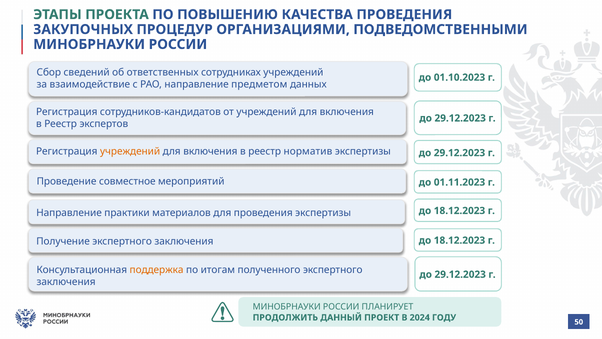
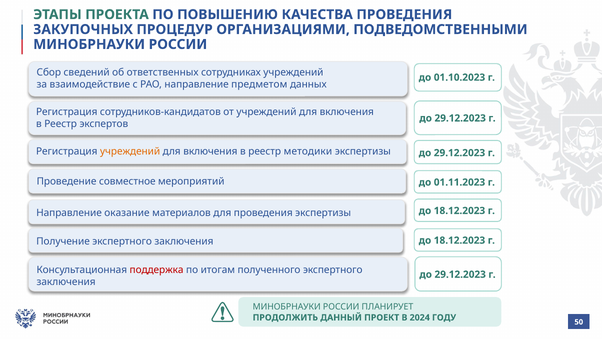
норматив: норматив -> методики (308, 152)
практики: практики -> оказание (127, 213)
поддержка colour: orange -> red (157, 270)
